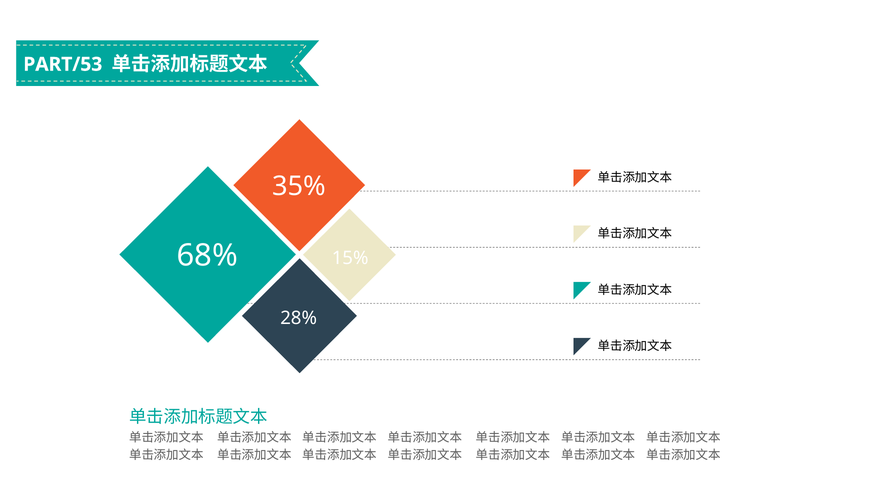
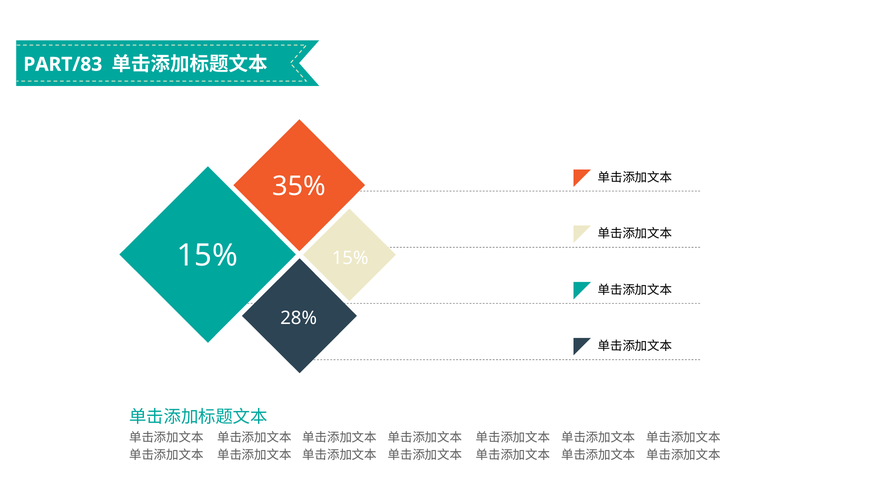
PART/53: PART/53 -> PART/83 (63, 64)
68%: 68% -> 15% (207, 256)
